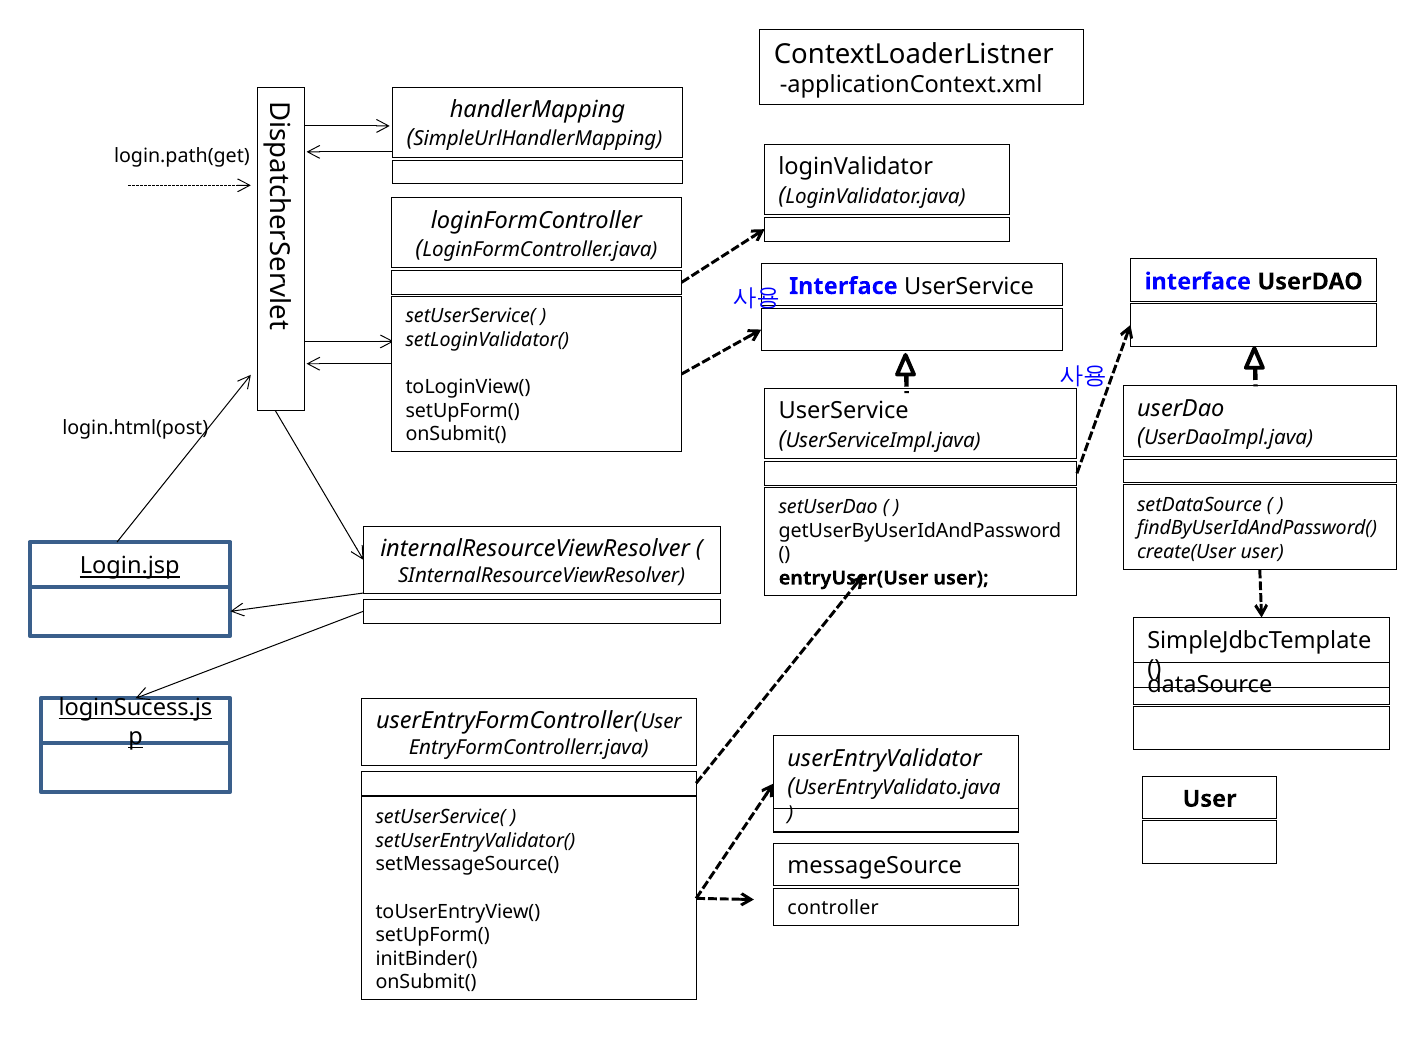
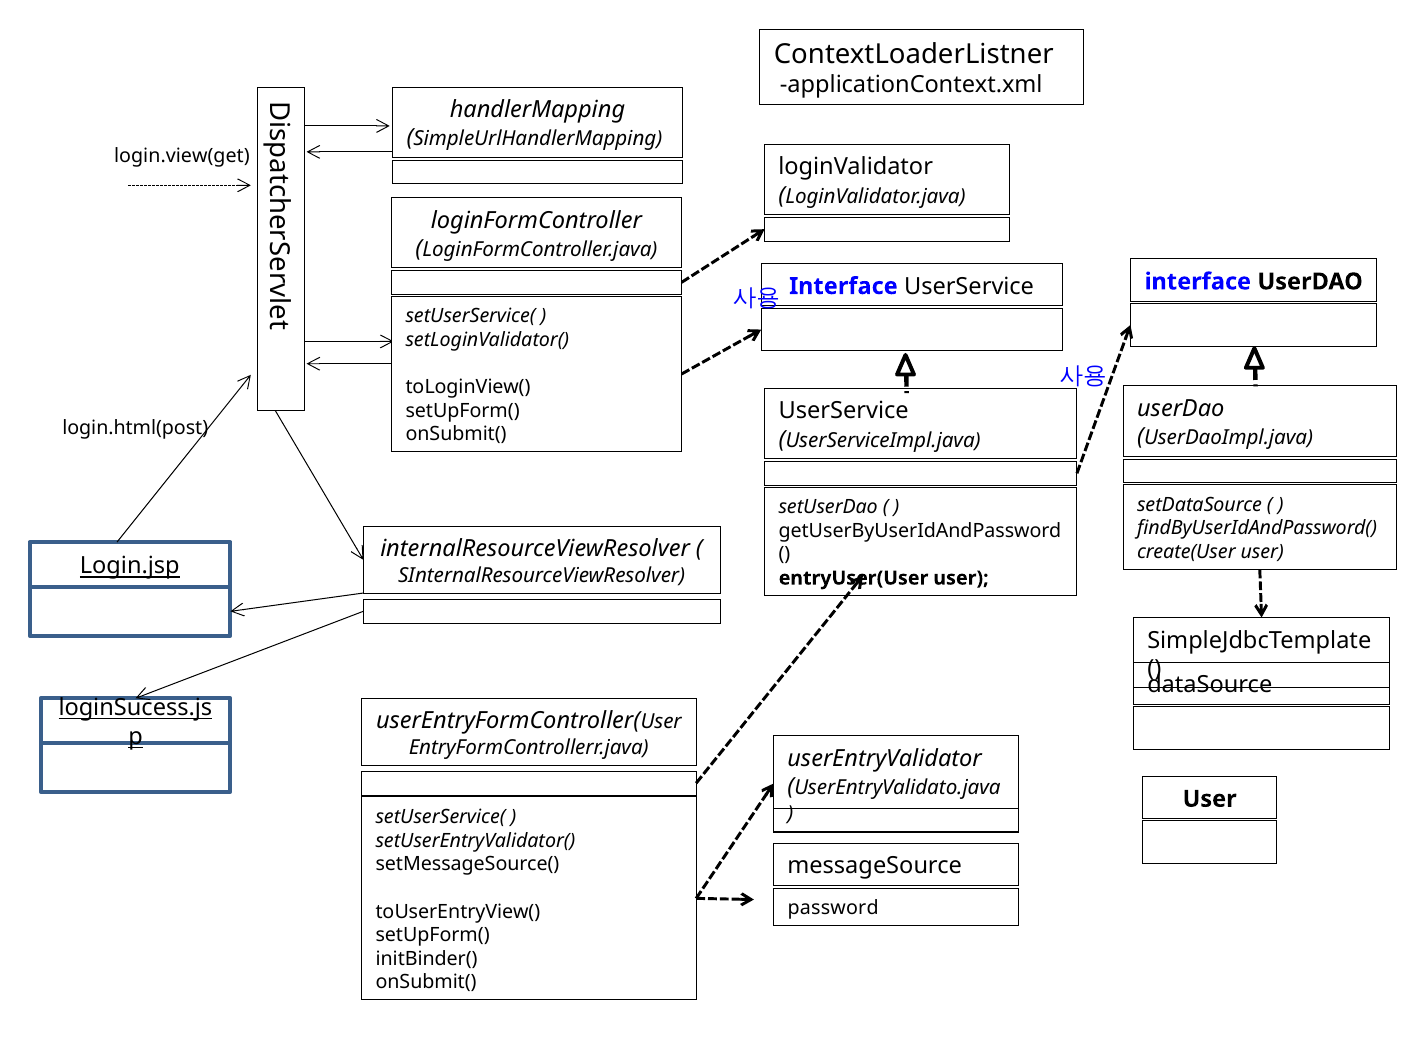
login.path(get: login.path(get -> login.view(get (182, 156)
controller: controller -> password (833, 908)
